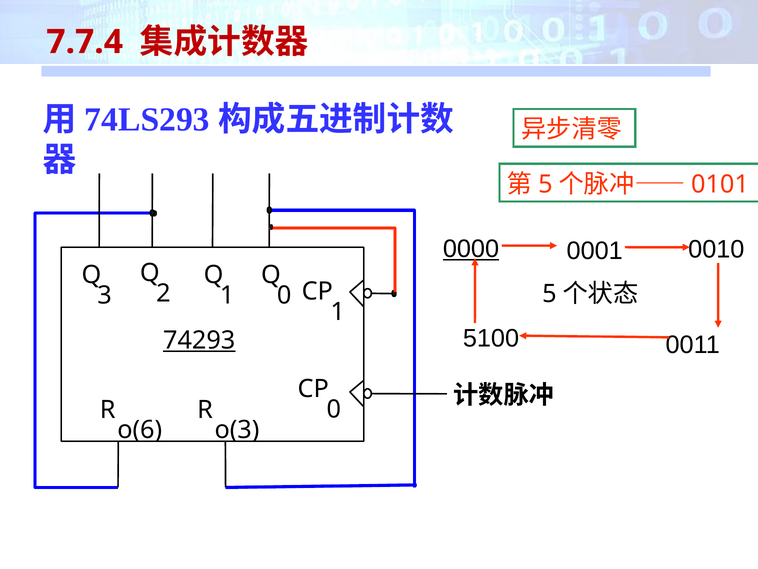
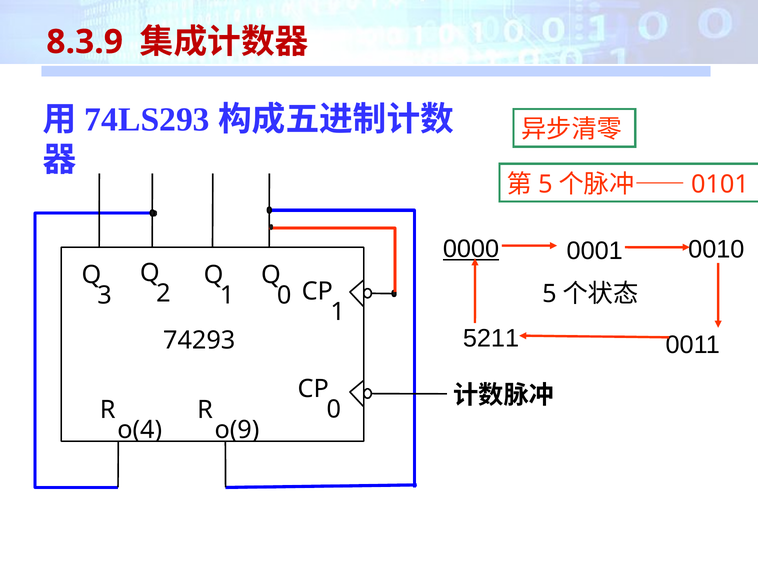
7.7.4: 7.7.4 -> 8.3.9 (85, 42)
5100: 5100 -> 5211 (491, 338)
74293 underline: present -> none (199, 340)
o(6: o(6 -> o(4 (140, 430)
o(3: o(3 -> o(9 (237, 430)
